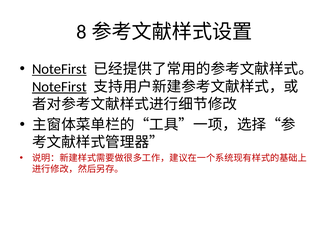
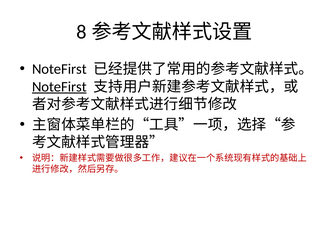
NoteFirst underline: present -> none (59, 69)
